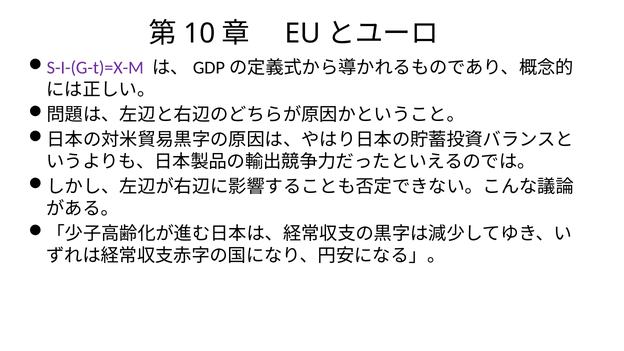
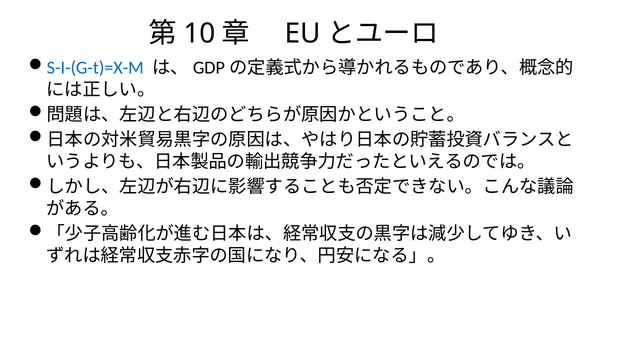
S-I-(G-t)=X-M colour: purple -> blue (95, 68)
